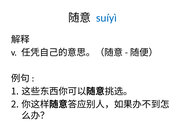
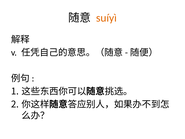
suíyì colour: blue -> orange (106, 18)
